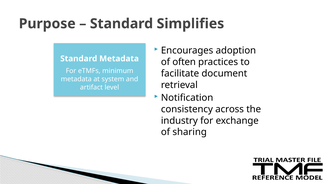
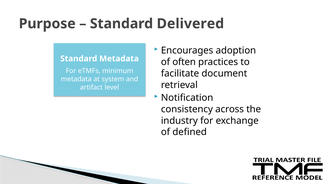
Simplifies: Simplifies -> Delivered (190, 24)
sharing: sharing -> defined (190, 132)
